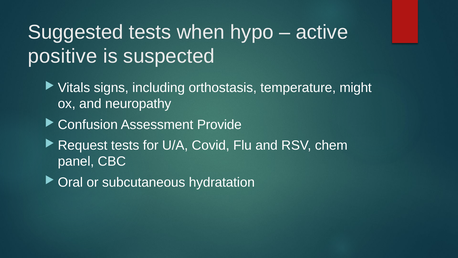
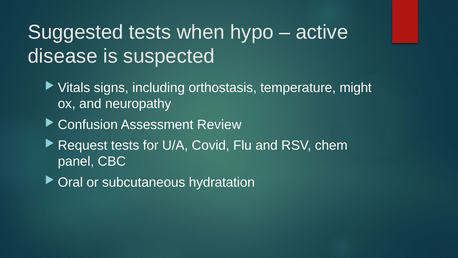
positive: positive -> disease (63, 56)
Provide: Provide -> Review (219, 125)
